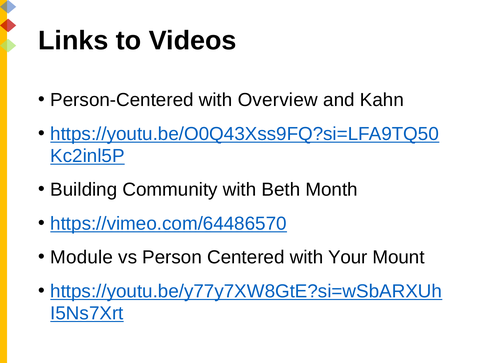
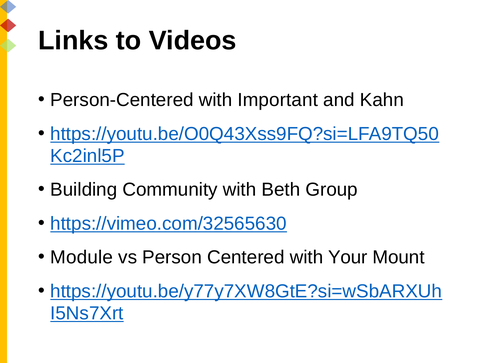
Overview: Overview -> Important (278, 100)
Month: Month -> Group (332, 190)
https://vimeo.com/64486570: https://vimeo.com/64486570 -> https://vimeo.com/32565630 (169, 224)
